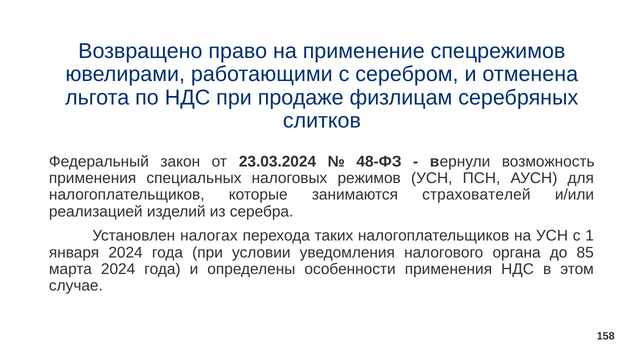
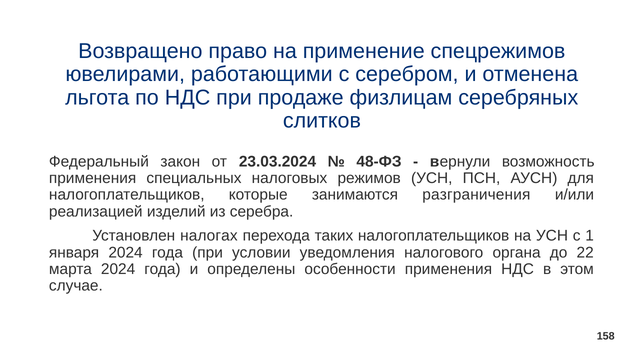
страхователей: страхователей -> разграничения (476, 195)
85: 85 -> 22 (585, 253)
